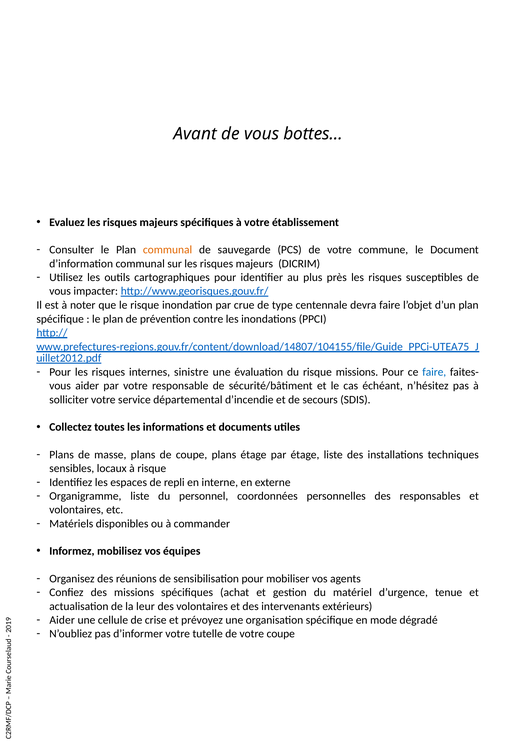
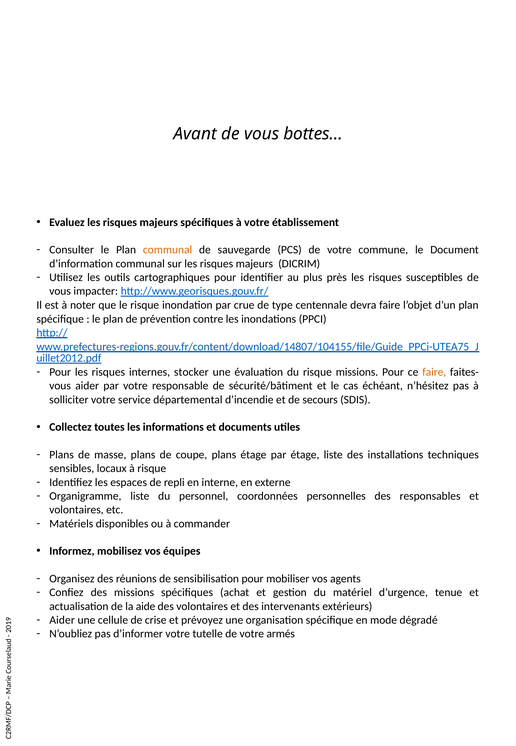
sinistre: sinistre -> stocker (191, 372)
faire colour: blue -> orange (434, 372)
leur: leur -> aide (146, 606)
votre coupe: coupe -> armés (281, 633)
